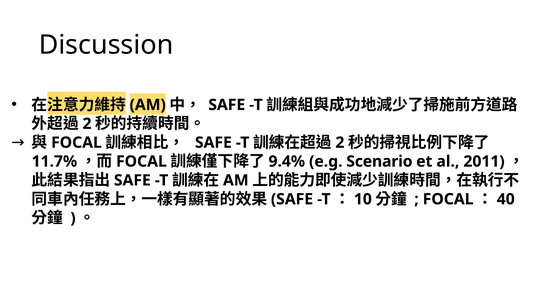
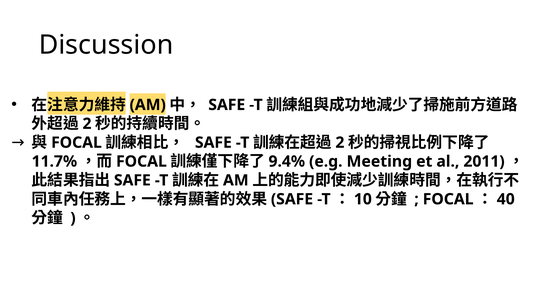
Scenario: Scenario -> Meeting (379, 162)
